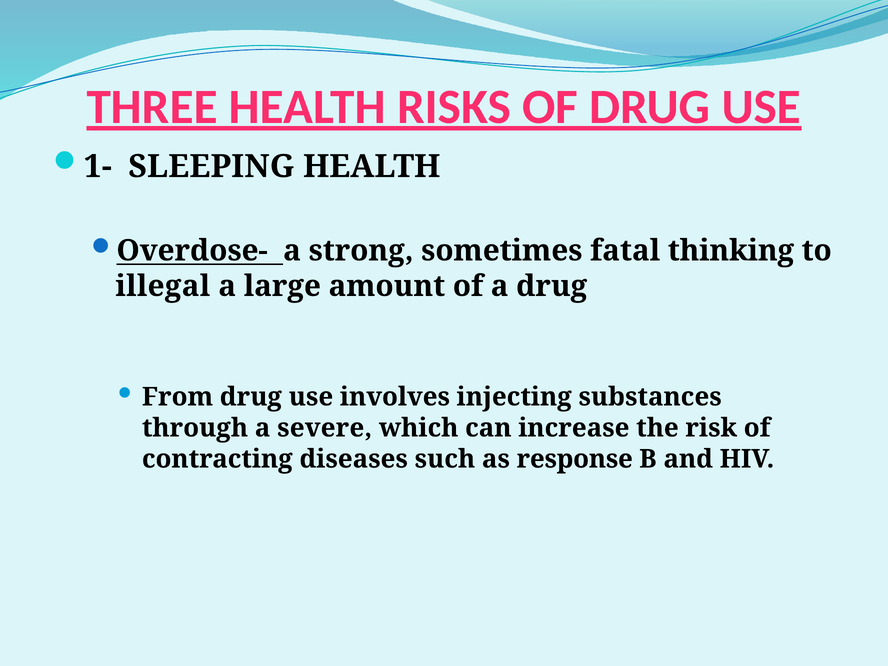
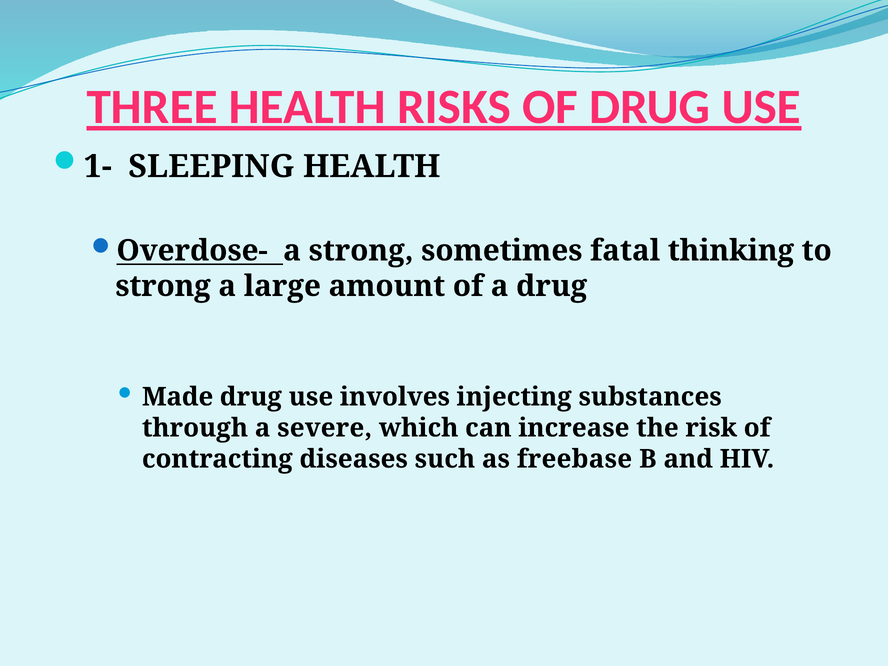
illegal: illegal -> strong (163, 286)
From: From -> Made (178, 397)
response: response -> freebase (574, 459)
